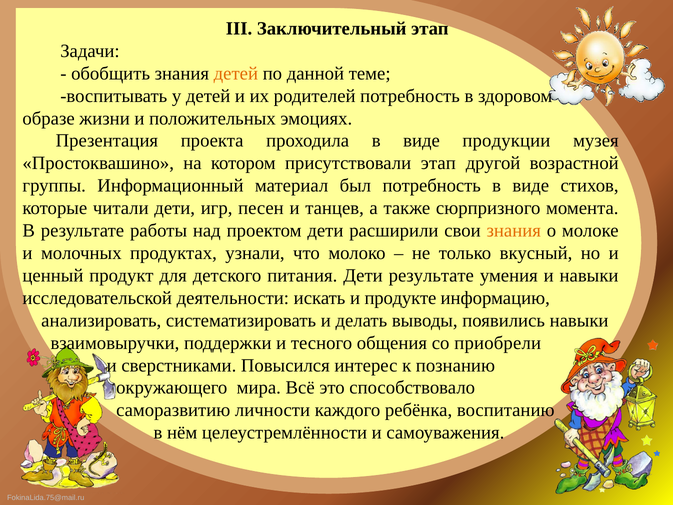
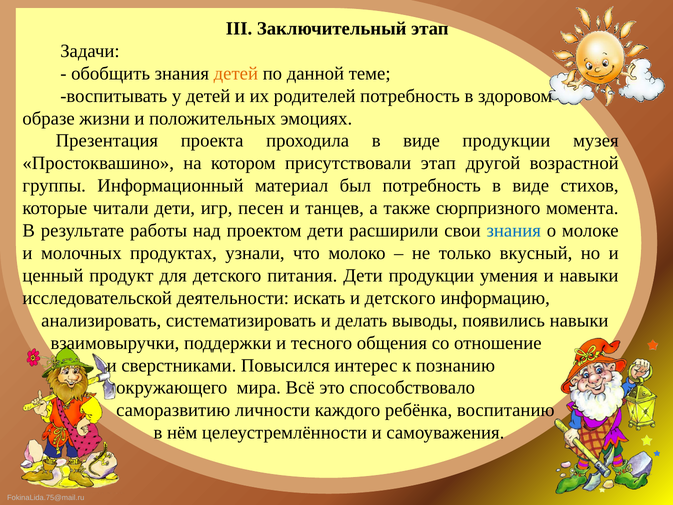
знания colour: orange -> blue (514, 231)
Дети результате: результате -> продукции (431, 275)
и продукте: продукте -> детского (400, 298)
приобрели: приобрели -> отношение (498, 343)
